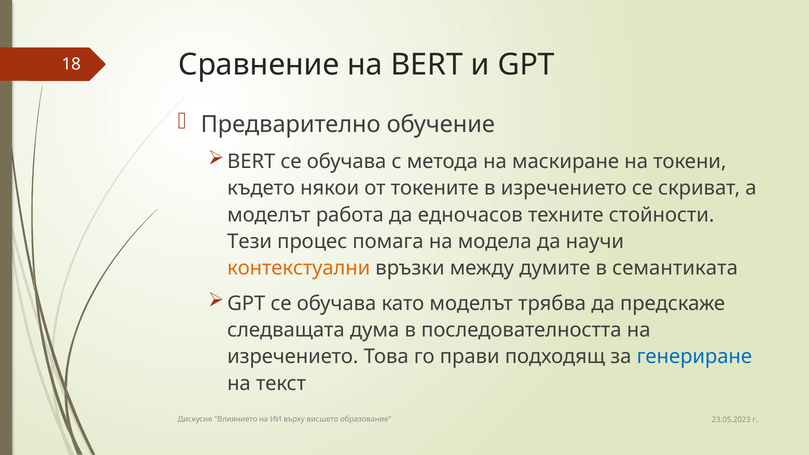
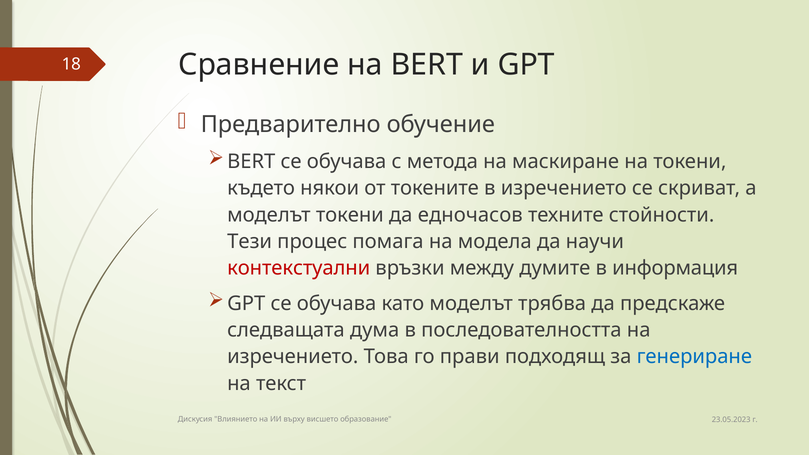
моделът работа: работа -> токени (350, 215)
контекстуални colour: orange -> red (299, 268)
семантиката: семантиката -> информация (675, 268)
